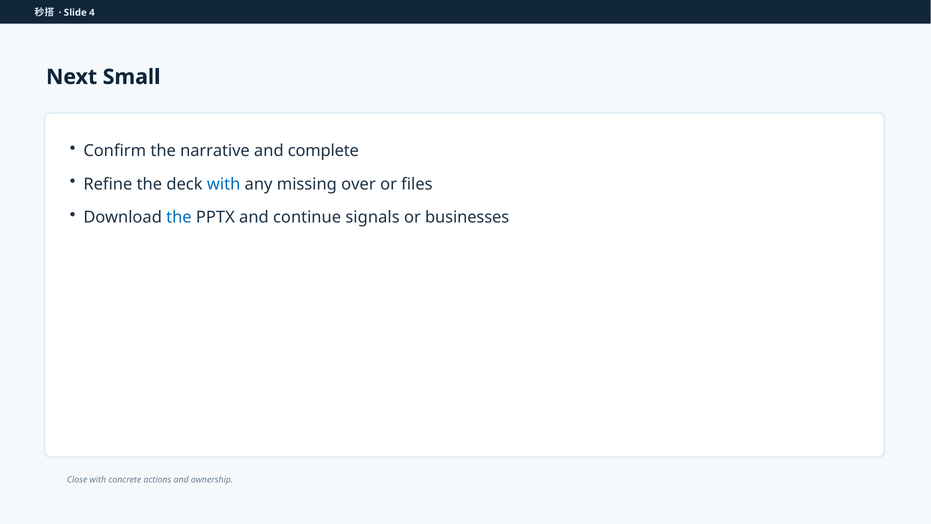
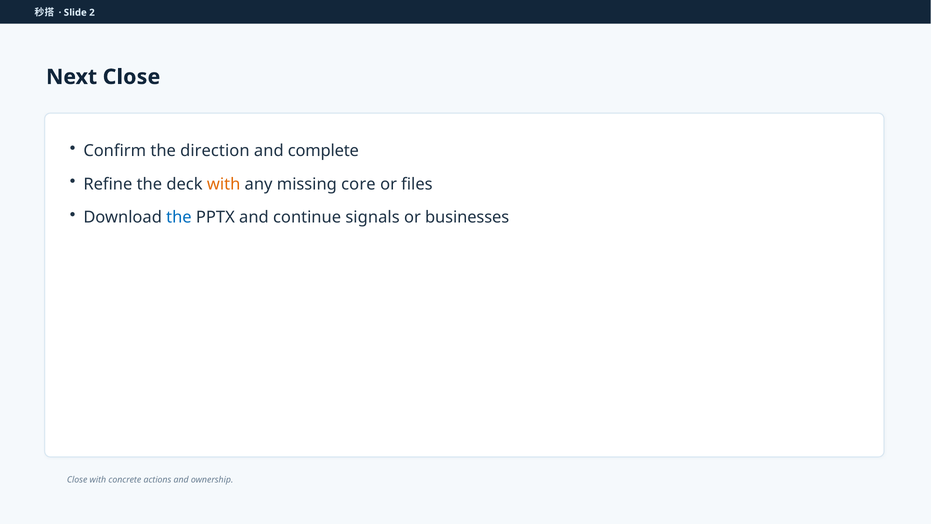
4: 4 -> 2 (92, 13)
Next Small: Small -> Close (131, 77)
narrative: narrative -> direction (215, 151)
with colour: blue -> orange (224, 184)
over: over -> core (358, 184)
